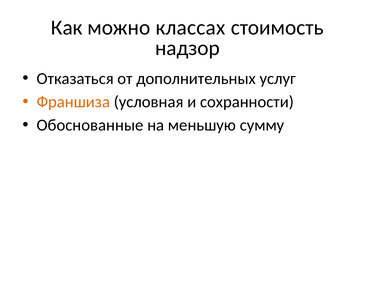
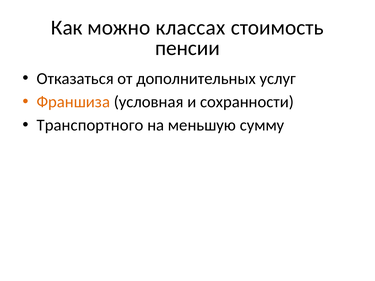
надзор: надзор -> пенсии (187, 48)
Обоснованные: Обоснованные -> Транспортного (90, 125)
